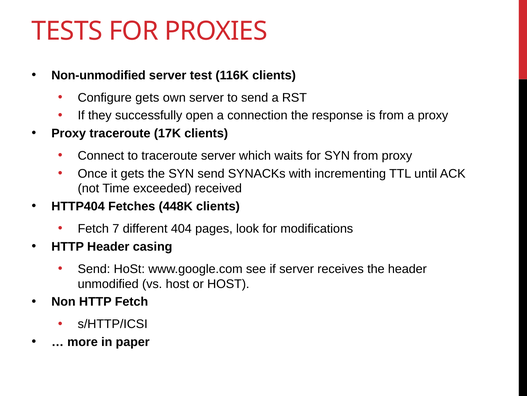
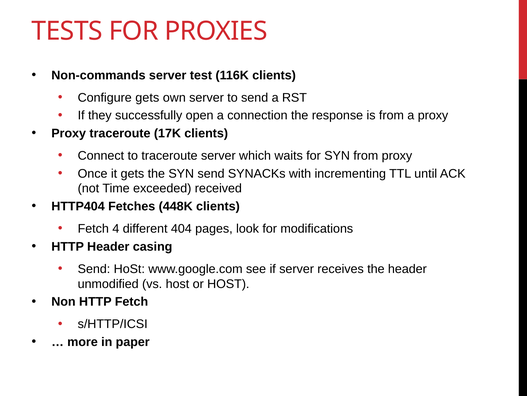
Non-unmodified: Non-unmodified -> Non-commands (98, 75)
7: 7 -> 4 (116, 228)
